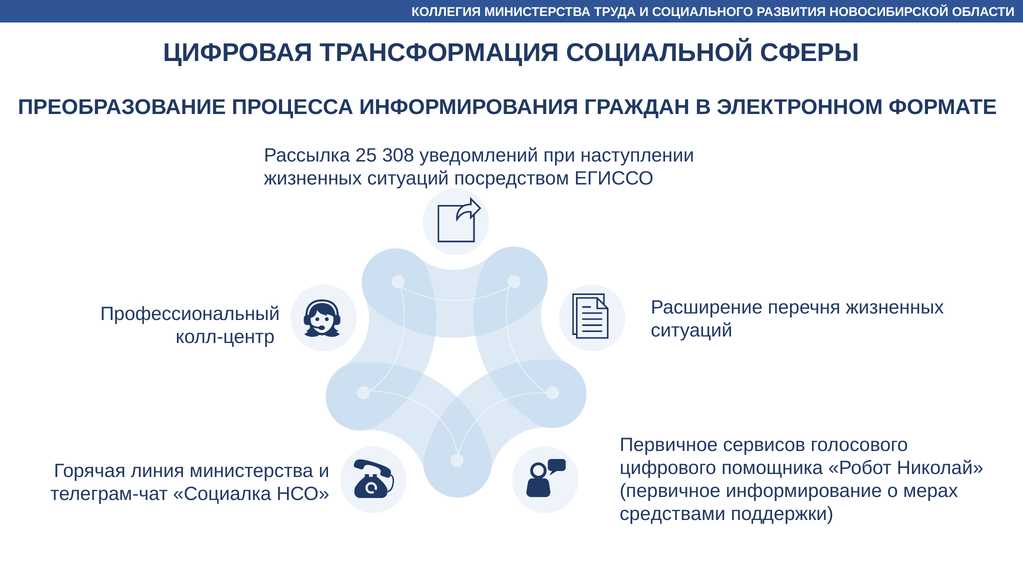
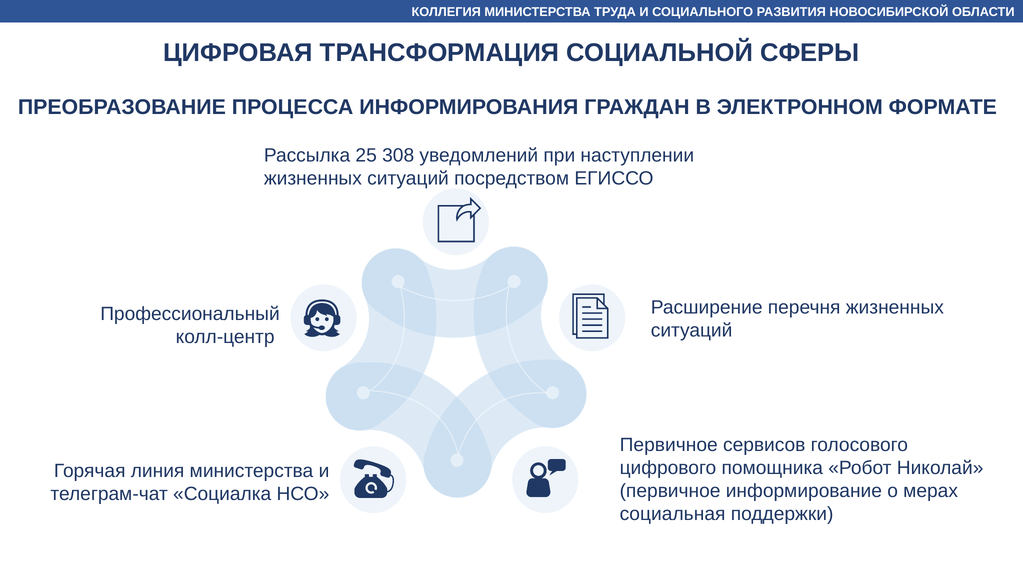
средствами: средствами -> социальная (673, 514)
